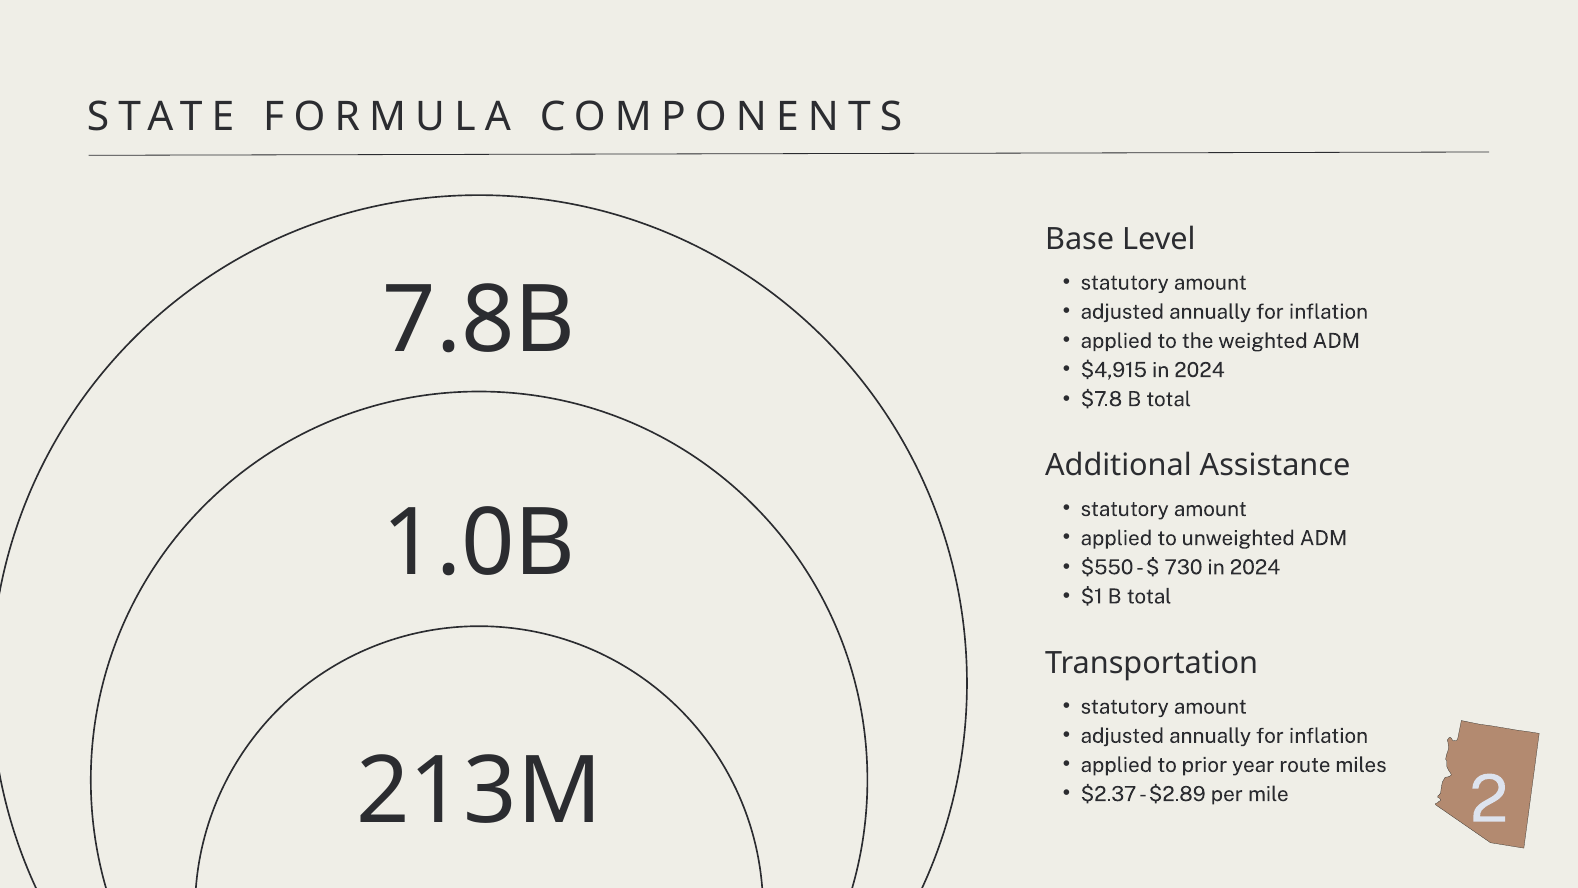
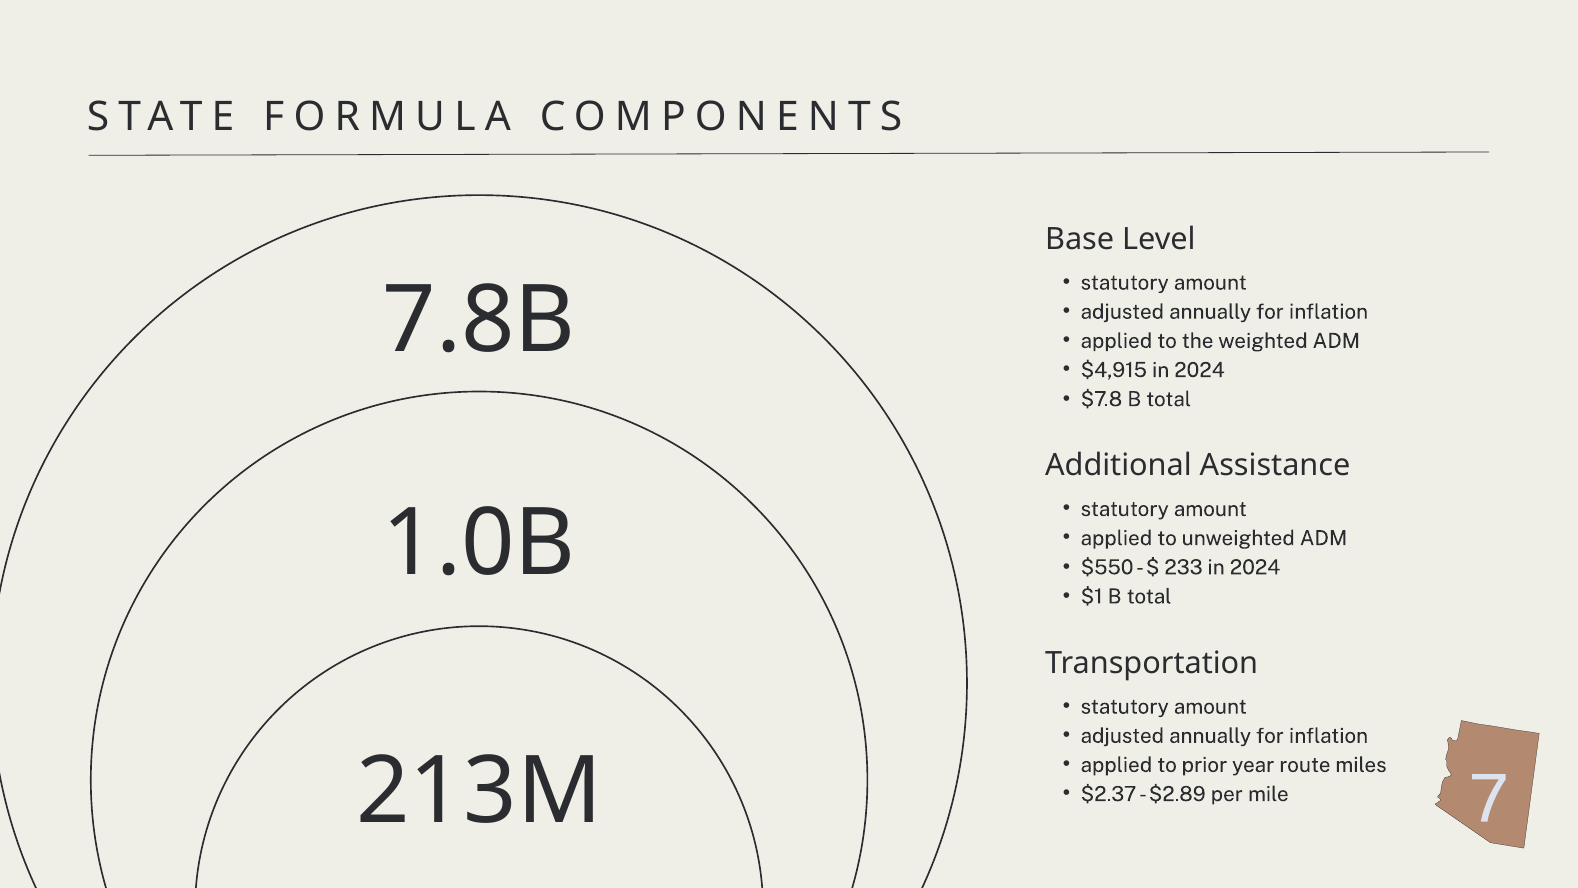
730: 730 -> 233 (1184, 567)
2: 2 -> 7 (1489, 800)
